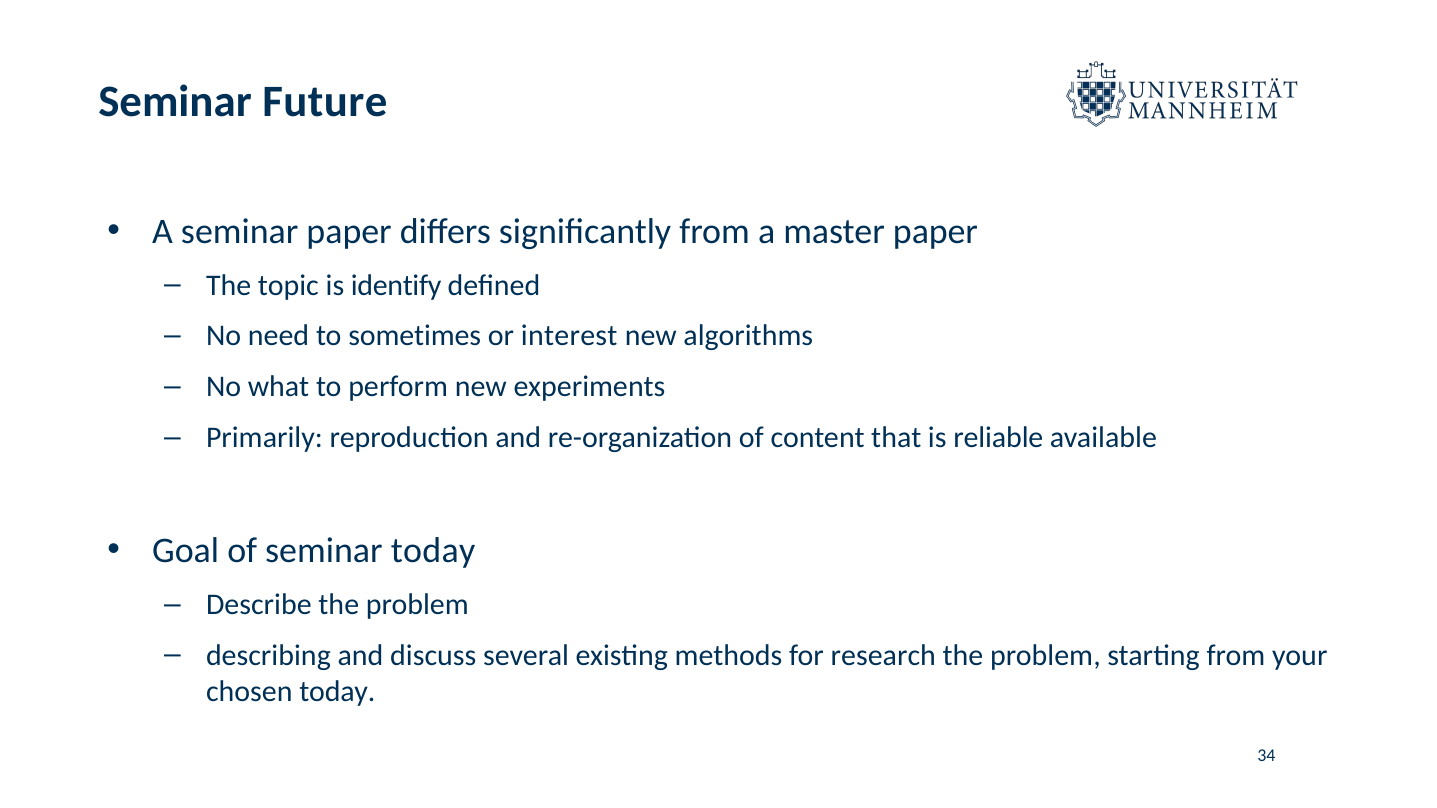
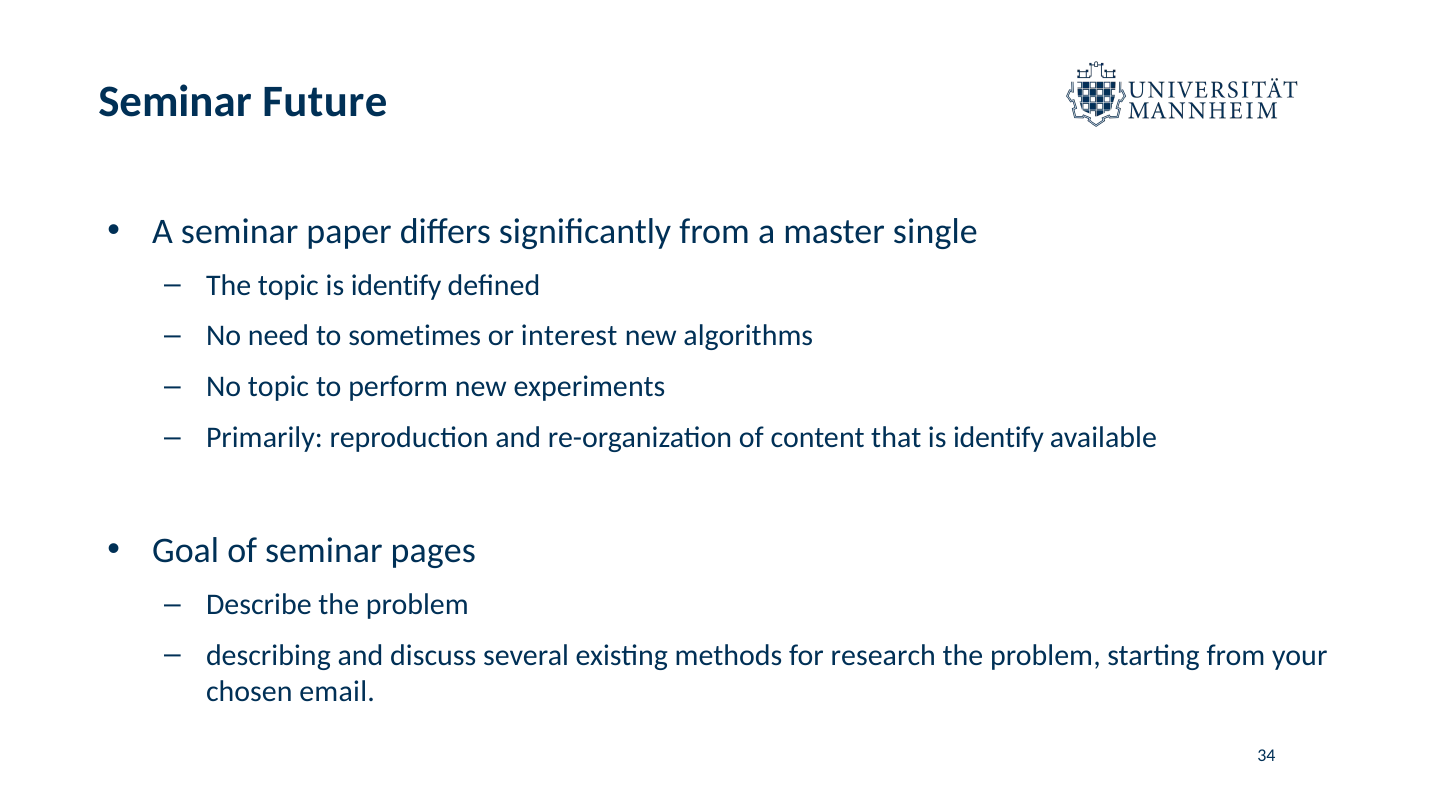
master paper: paper -> single (935, 231)
No what: what -> topic (278, 387)
that is reliable: reliable -> identify (998, 438)
seminar today: today -> pages (433, 551)
chosen today: today -> email (337, 692)
